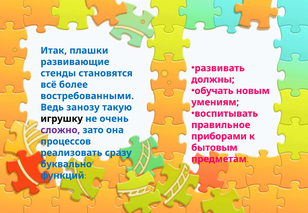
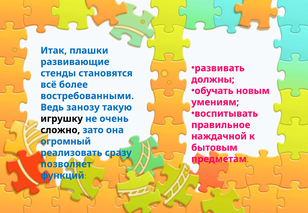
сложно colour: purple -> black (60, 130)
приборами: приборами -> наждачной (219, 136)
процессов: процессов -> огромный (66, 142)
буквально: буквально -> позволяет (66, 164)
